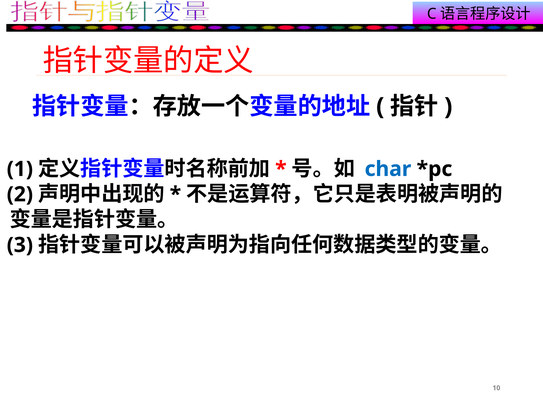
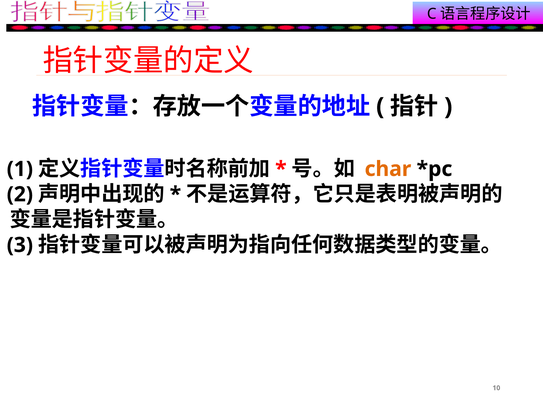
char colour: blue -> orange (388, 169)
